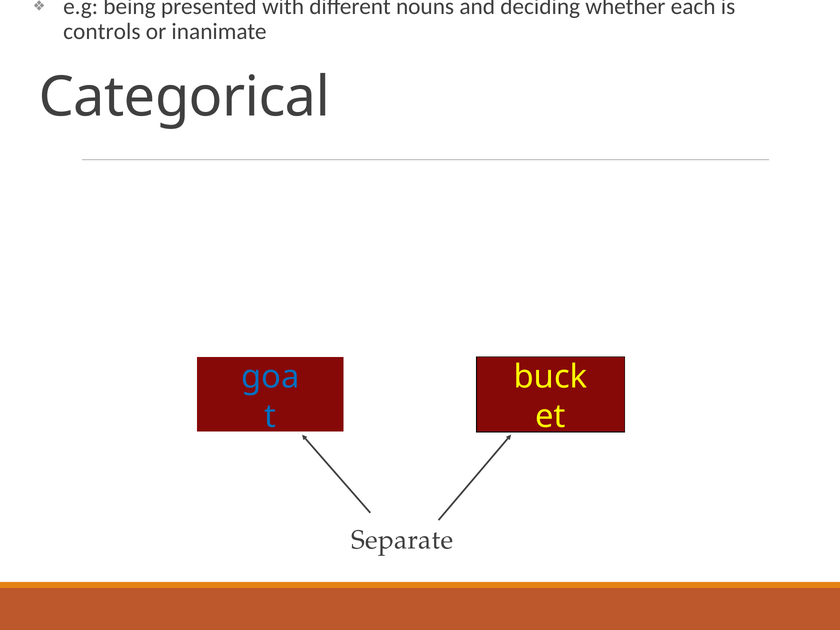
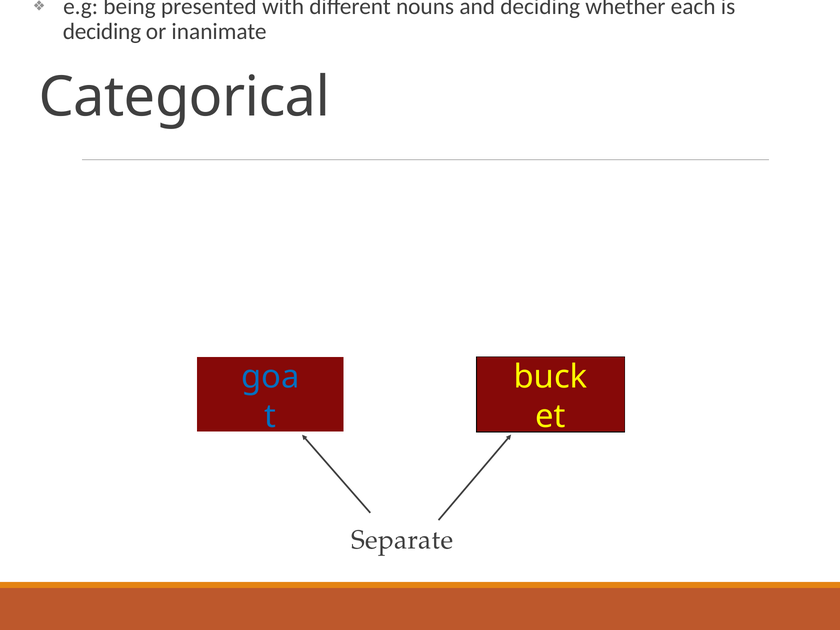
controls: controls -> deciding (102, 32)
